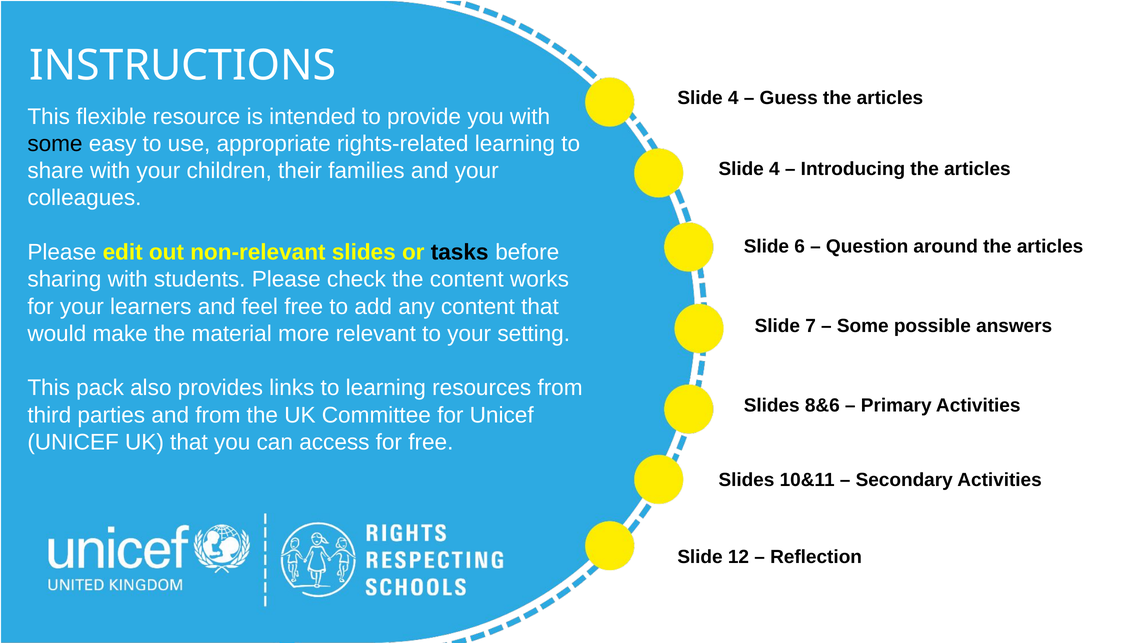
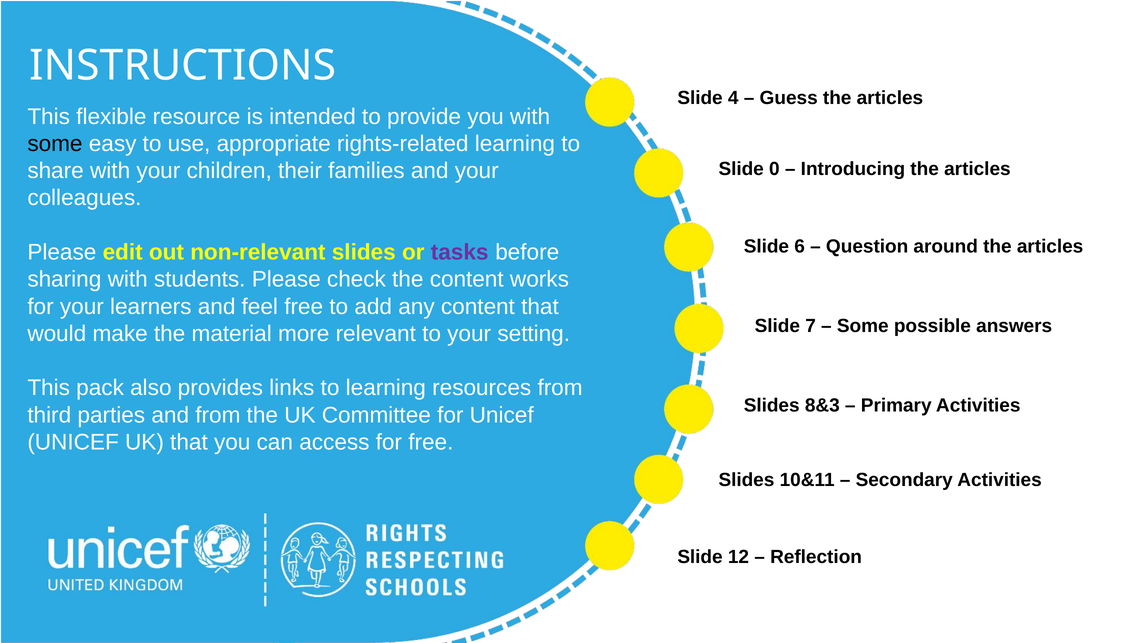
4: 4 -> 0 (774, 169)
tasks colour: black -> purple (460, 252)
8&6: 8&6 -> 8&3 (822, 405)
